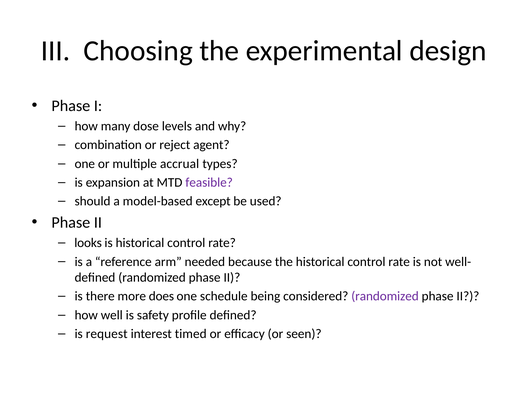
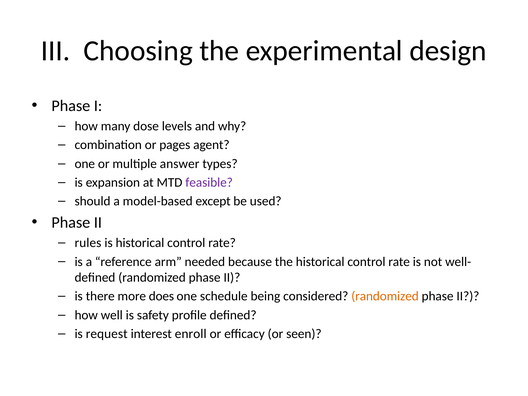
reject: reject -> pages (175, 145)
accrual: accrual -> answer (180, 164)
looks: looks -> rules (88, 243)
randomized colour: purple -> orange (385, 296)
timed: timed -> enroll (191, 334)
